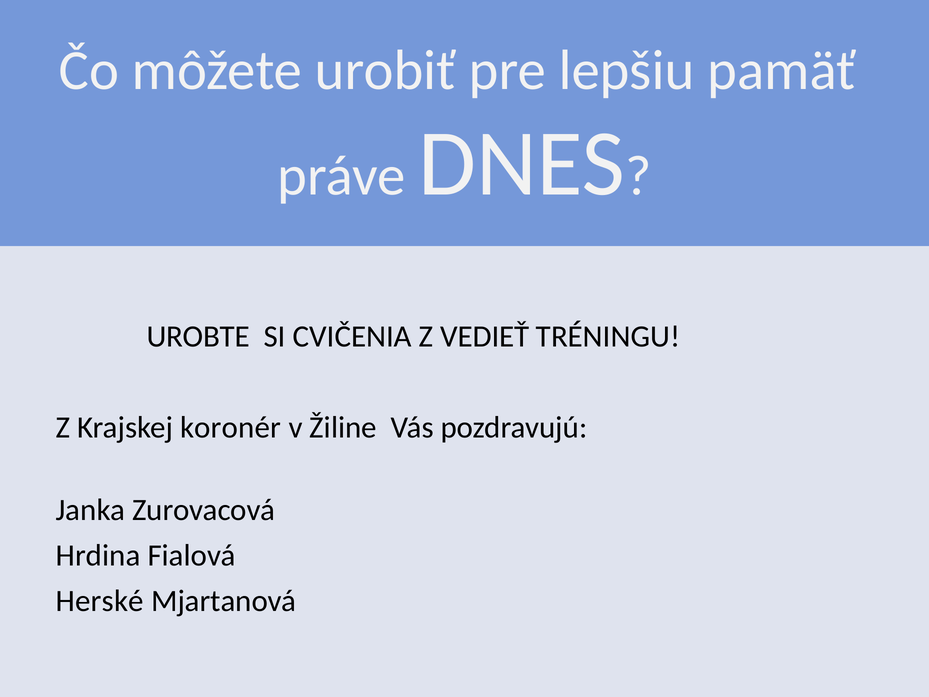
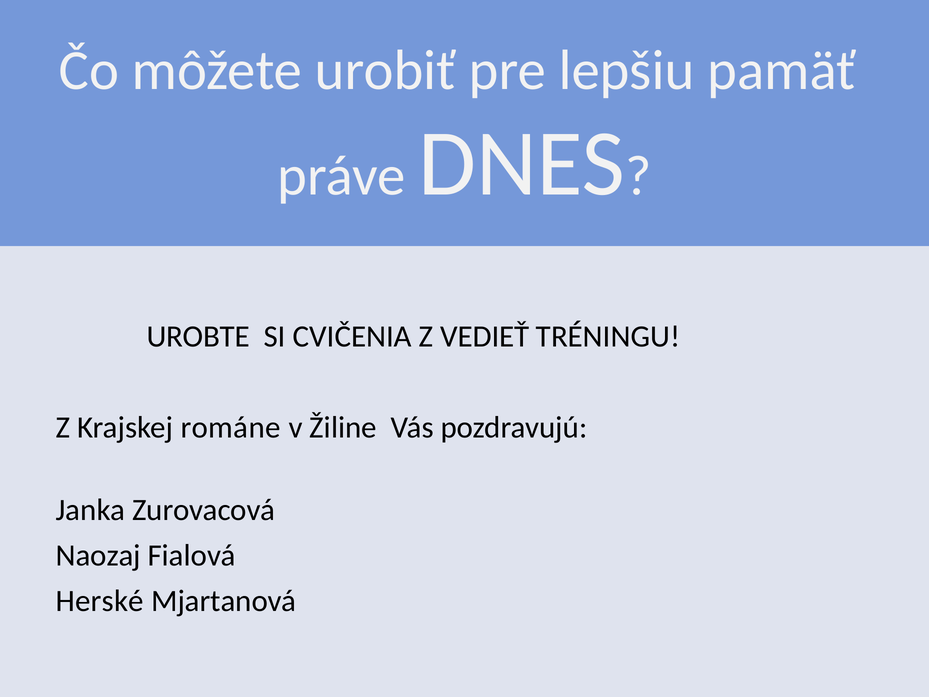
koronér: koronér -> románe (231, 427)
Hrdina: Hrdina -> Naozaj (98, 555)
